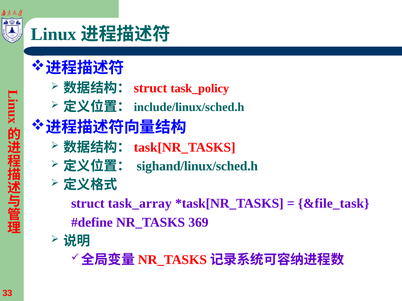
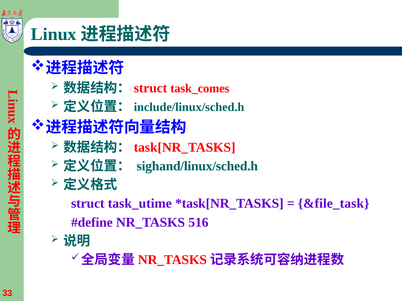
task_policy: task_policy -> task_comes (200, 89)
task_array: task_array -> task_utime (140, 204)
369: 369 -> 516 (198, 223)
